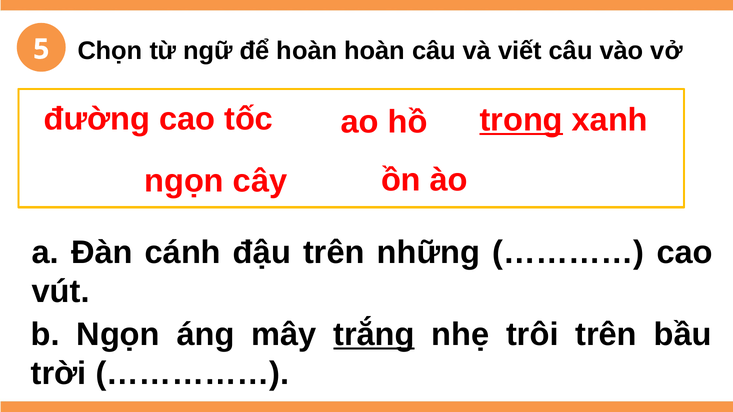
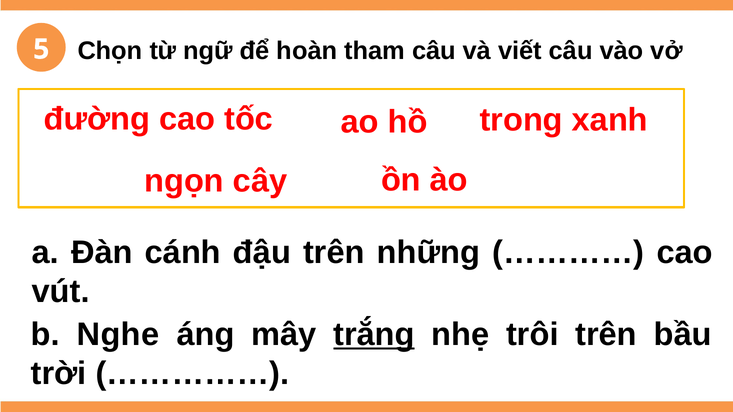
hoàn hoàn: hoàn -> tham (375, 51)
trong underline: present -> none (521, 120)
b Ngọn: Ngọn -> Nghe (118, 335)
